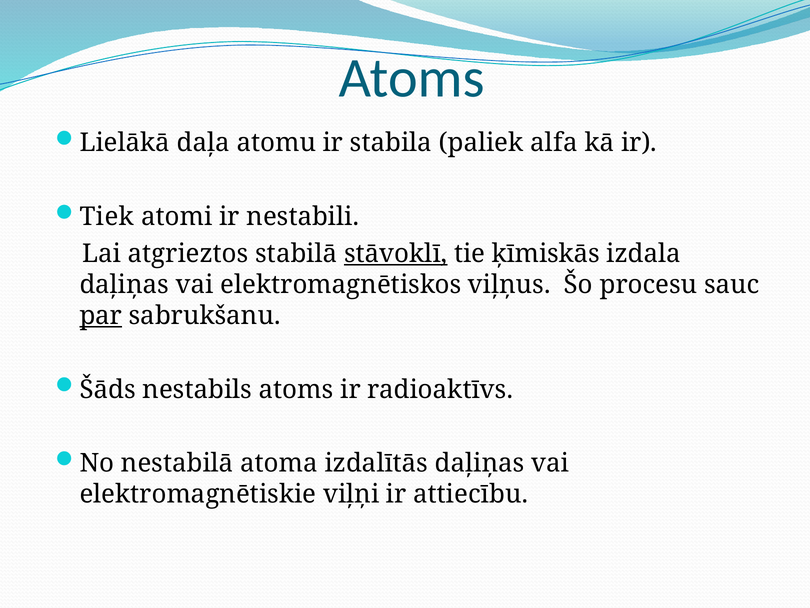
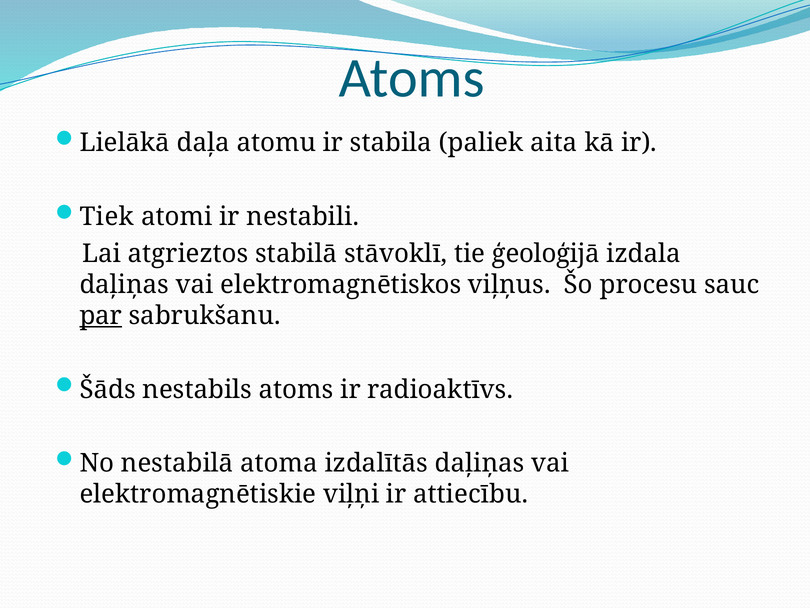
alfa: alfa -> aita (554, 143)
stāvoklī underline: present -> none (396, 253)
ķīmiskās: ķīmiskās -> ģeoloģijā (546, 253)
